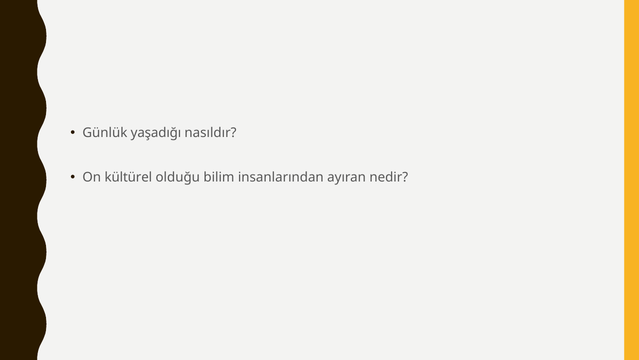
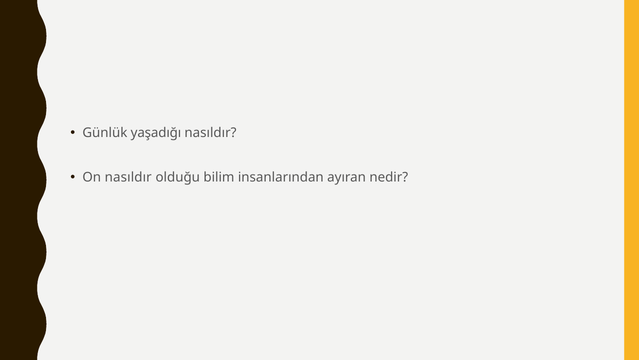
On kültürel: kültürel -> nasıldır (128, 177)
